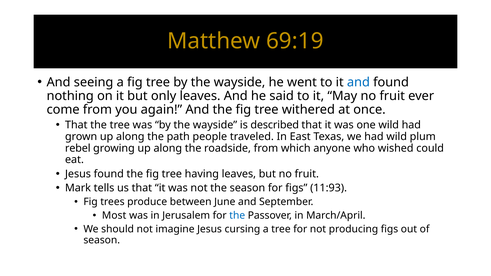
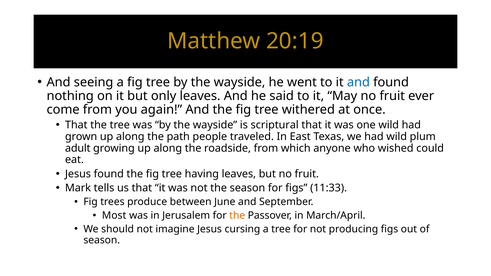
69:19: 69:19 -> 20:19 (295, 41)
described: described -> scriptural (275, 125)
rebel: rebel -> adult (78, 148)
11:93: 11:93 -> 11:33 (329, 188)
the colour: blue -> orange (237, 216)
